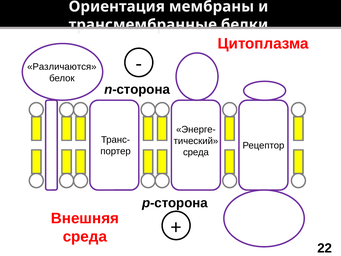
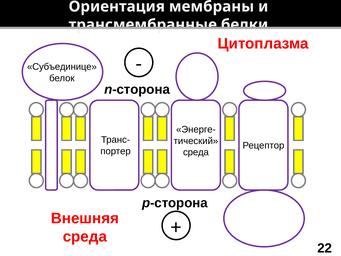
Различаются: Различаются -> Субъединице (62, 67)
